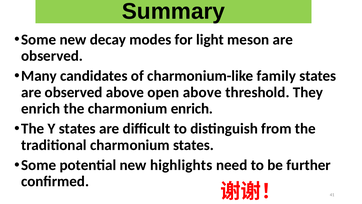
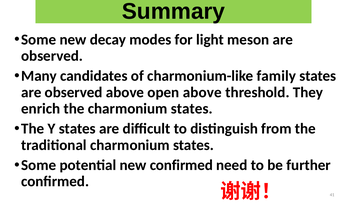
the charmonium enrich: enrich -> states (192, 108)
new highlights: highlights -> confirmed (181, 165)
